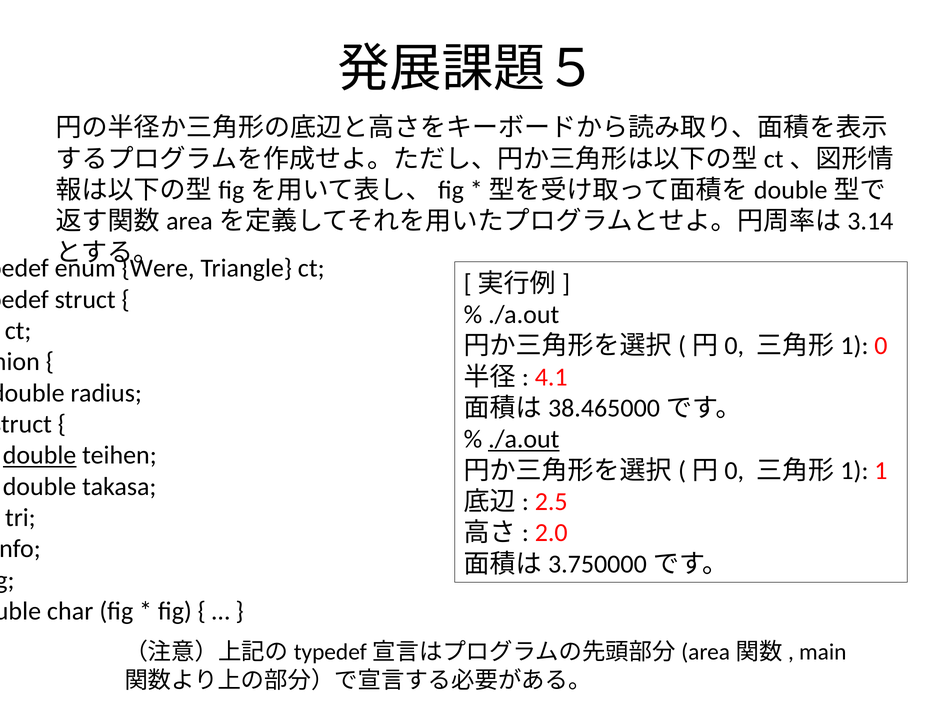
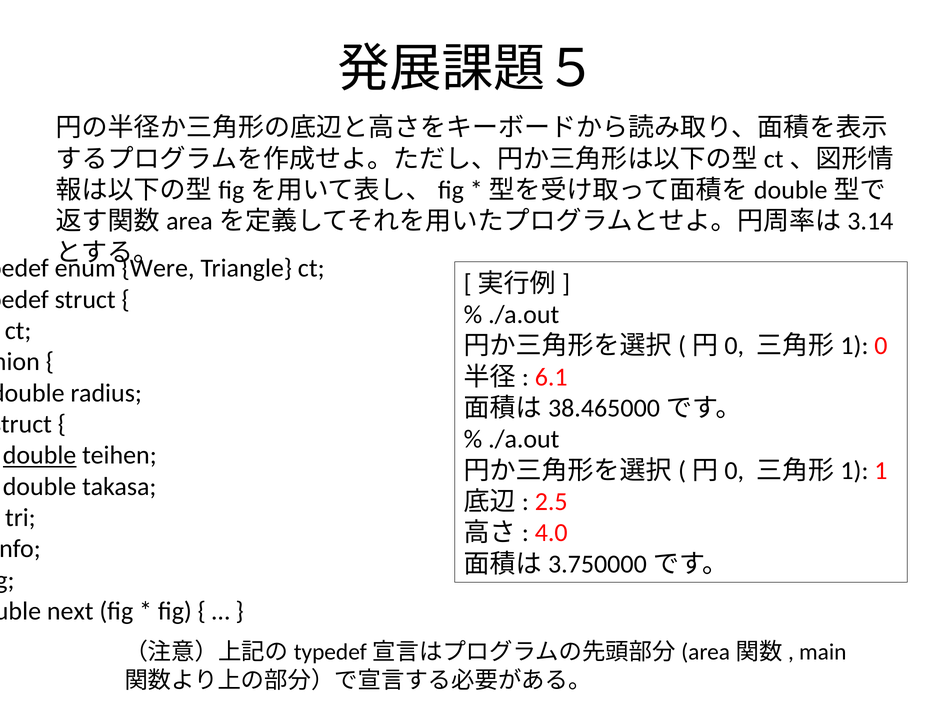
4.1: 4.1 -> 6.1 (551, 377)
./a.out underline: present -> none (524, 440)
2.0: 2.0 -> 4.0 (551, 533)
char: char -> next (70, 611)
